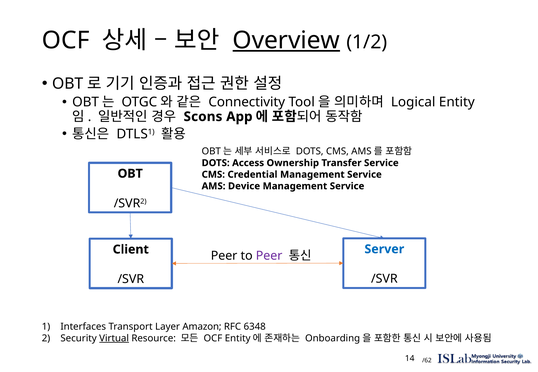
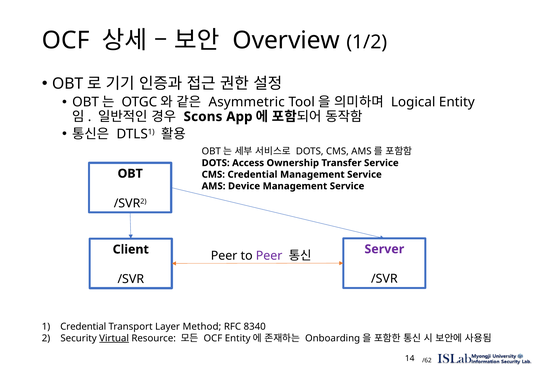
Overview underline: present -> none (286, 40)
Connectivity: Connectivity -> Asymmetric (247, 102)
Server colour: blue -> purple (384, 249)
Interfaces: Interfaces -> Credential (83, 327)
Amazon: Amazon -> Method (202, 327)
6348: 6348 -> 8340 (255, 327)
